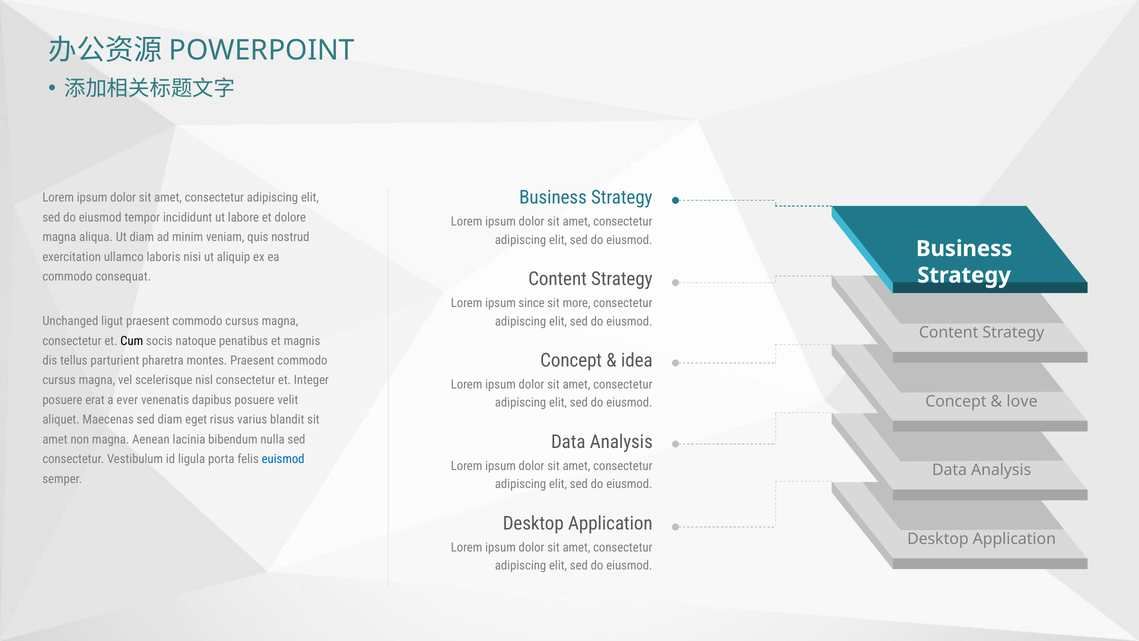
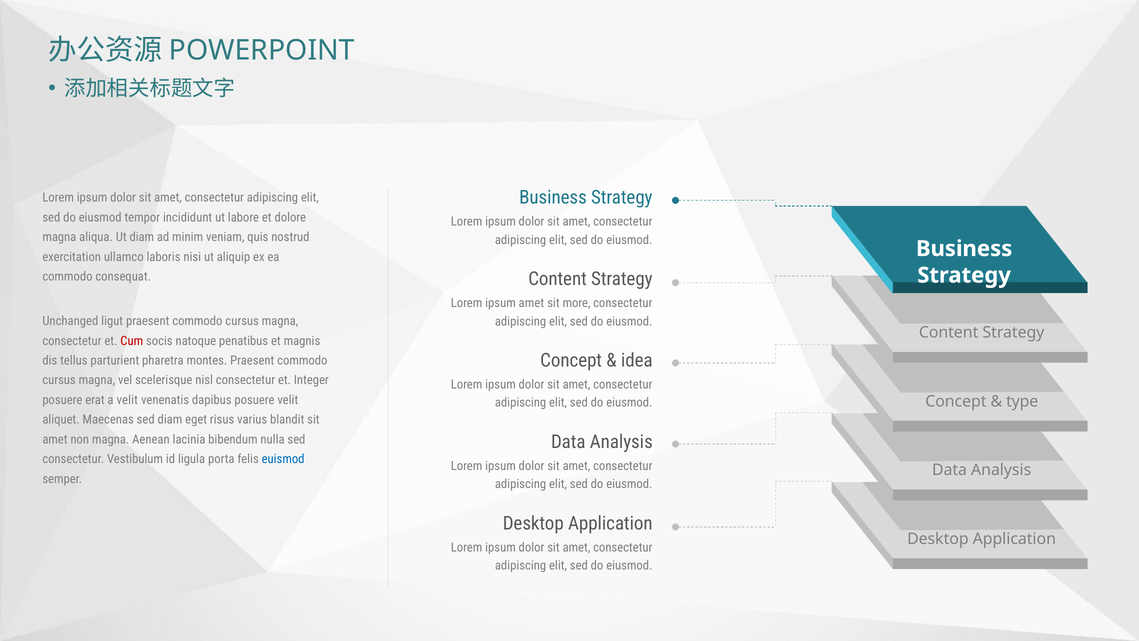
ipsum since: since -> amet (531, 303)
Cum colour: black -> red (132, 341)
a ever: ever -> velit (127, 400)
love: love -> type (1022, 401)
